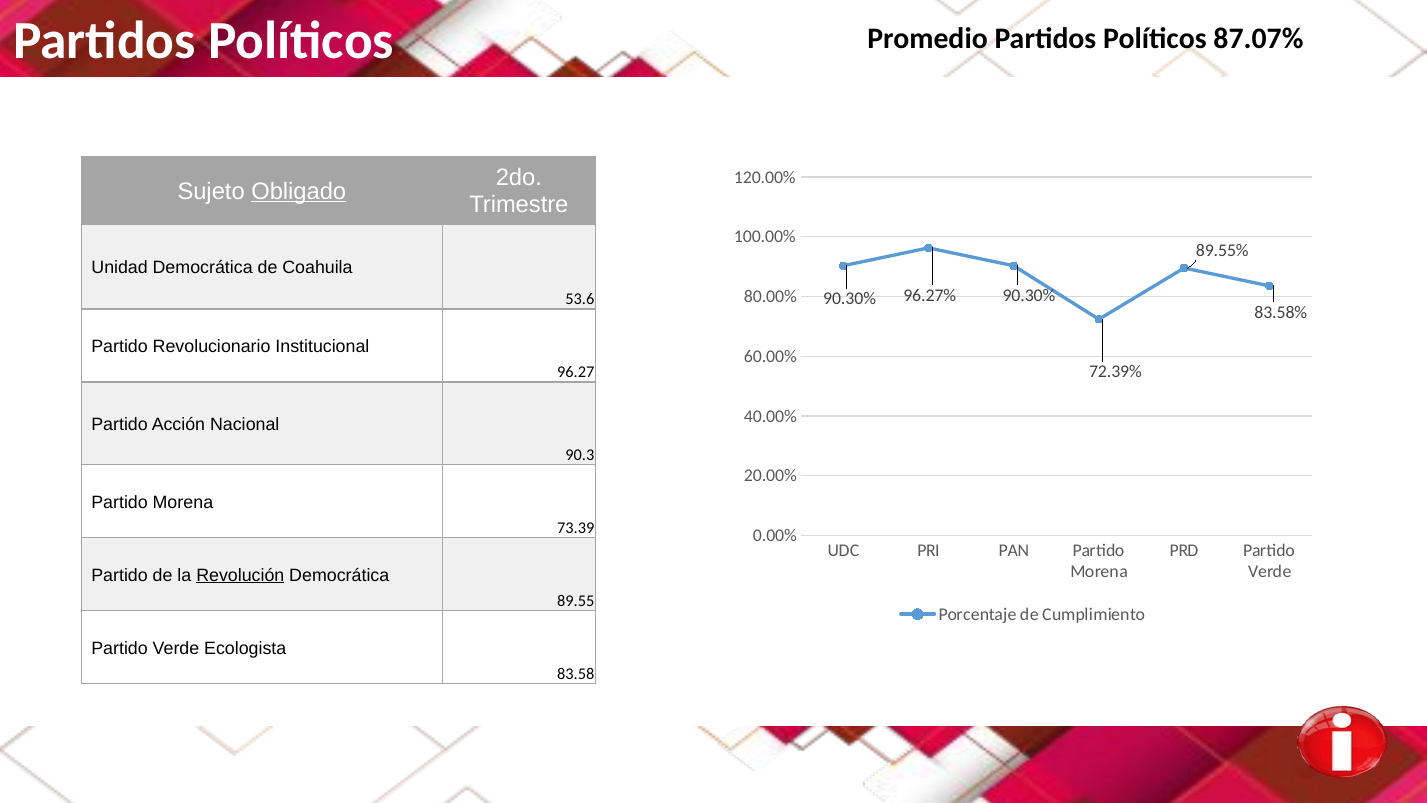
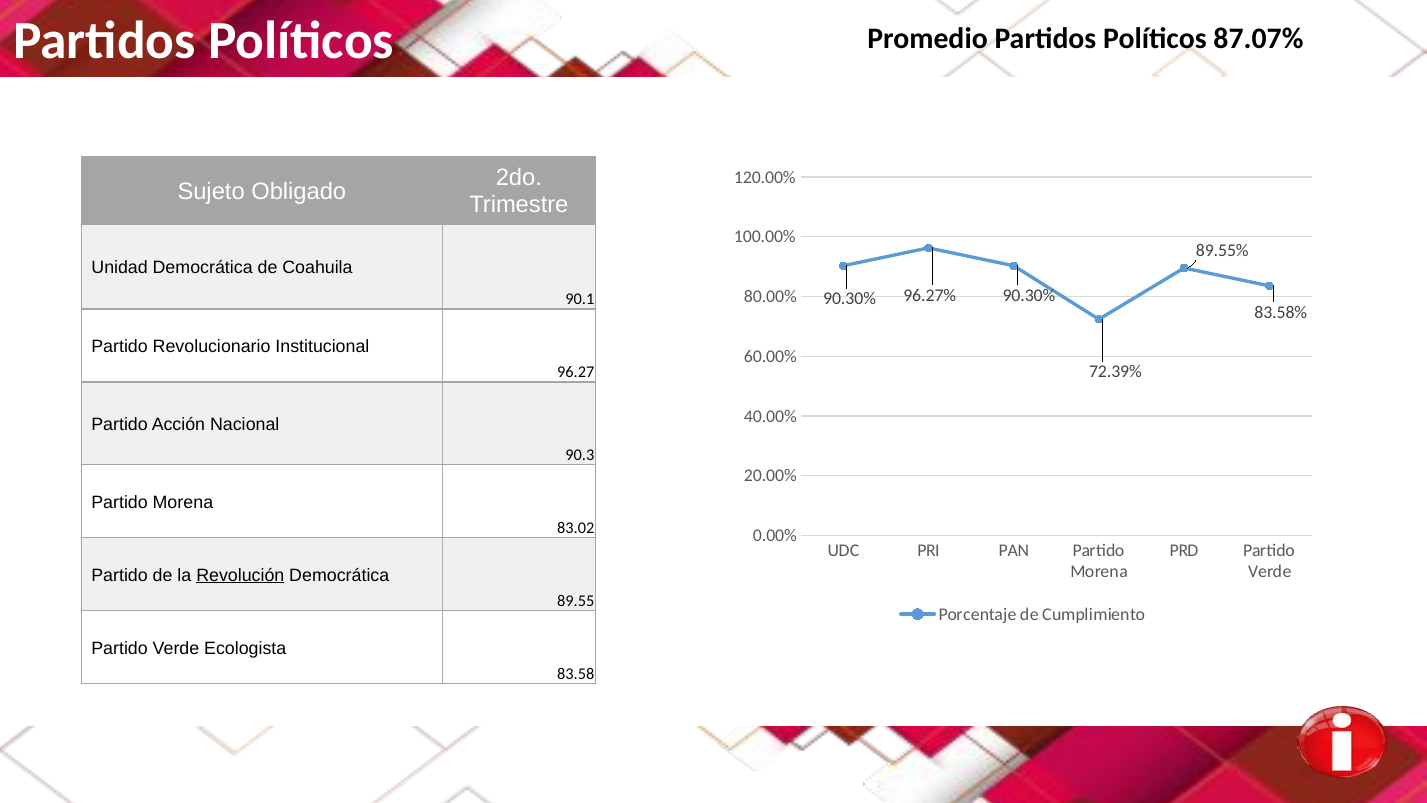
Obligado underline: present -> none (299, 191)
53.6: 53.6 -> 90.1 (580, 299)
73.39: 73.39 -> 83.02 (576, 528)
